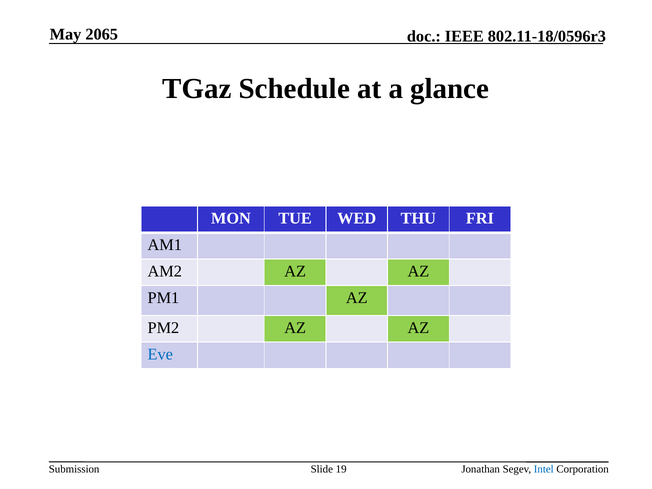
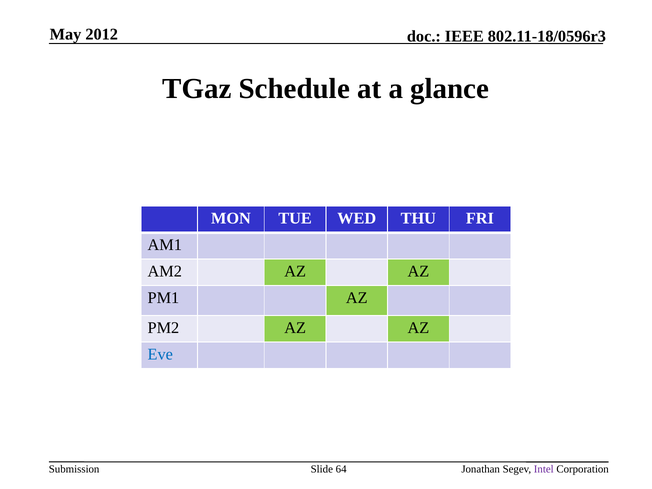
2065: 2065 -> 2012 (102, 35)
19: 19 -> 64 (341, 469)
Intel colour: blue -> purple (544, 469)
